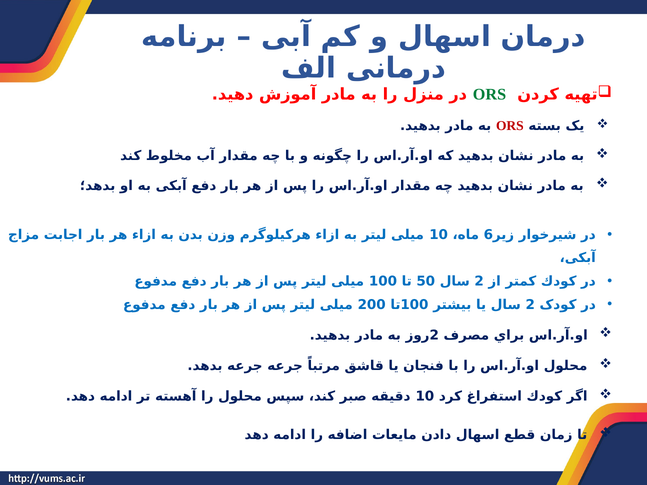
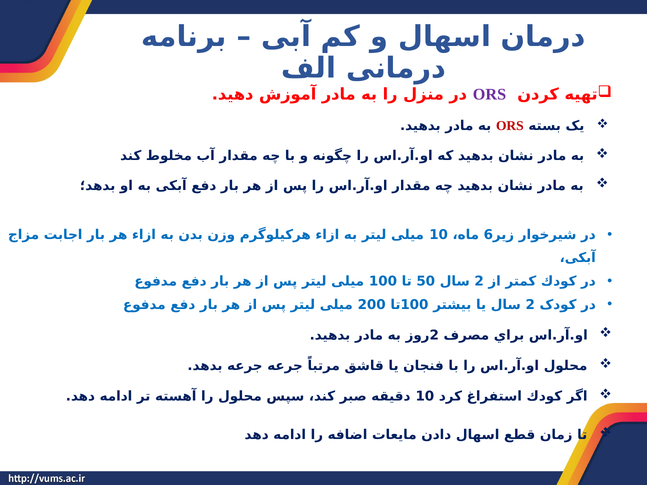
ORS colour: green -> purple (489, 95)
